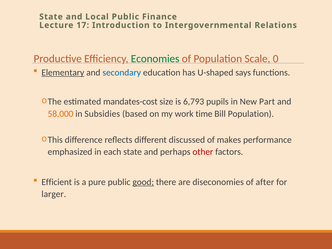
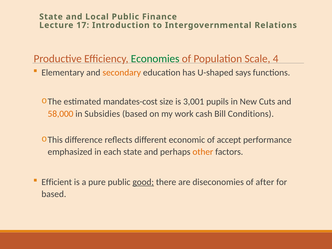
0: 0 -> 4 (276, 59)
Elementary underline: present -> none (63, 73)
secondary colour: blue -> orange (122, 73)
6,793: 6,793 -> 3,001 (194, 102)
Part: Part -> Cuts (267, 102)
time: time -> cash (204, 114)
Bill Population: Population -> Conditions (251, 114)
discussed: discussed -> economic (187, 140)
makes: makes -> accept (229, 140)
other colour: red -> orange (203, 152)
larger: larger -> based (54, 194)
